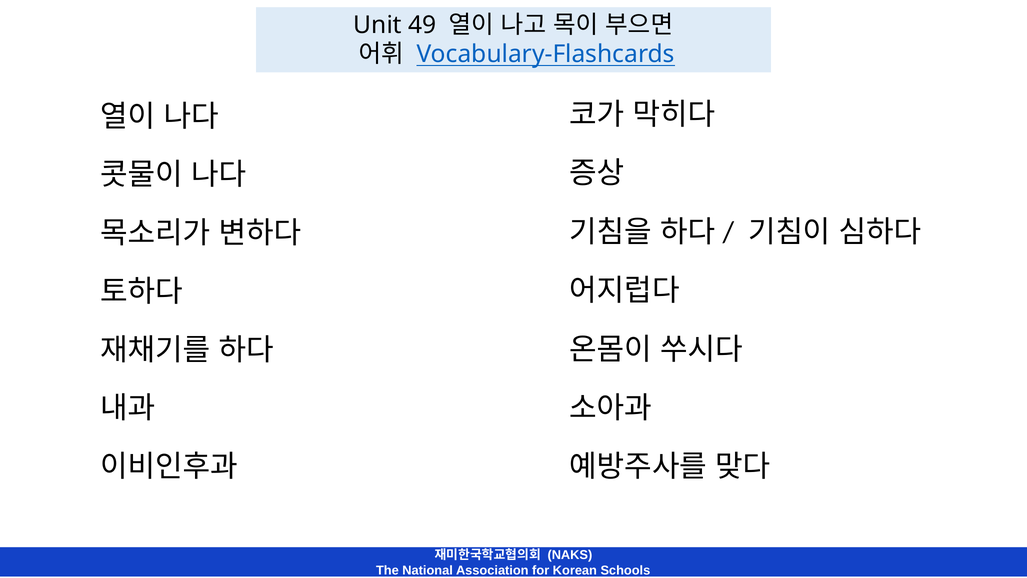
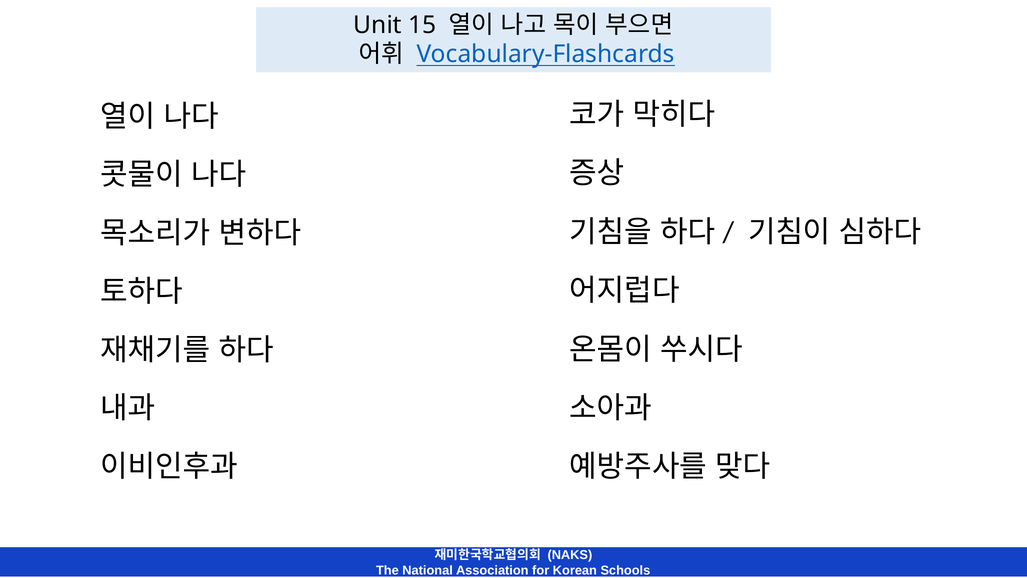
49: 49 -> 15 (422, 25)
